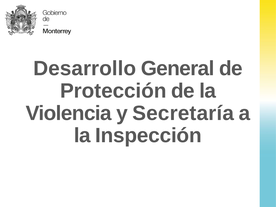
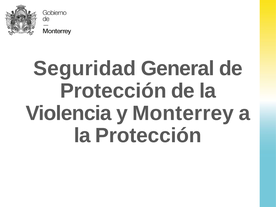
Desarrollo: Desarrollo -> Seguridad (85, 69)
Secretaría: Secretaría -> Monterrey (183, 113)
la Inspección: Inspección -> Protección (148, 136)
